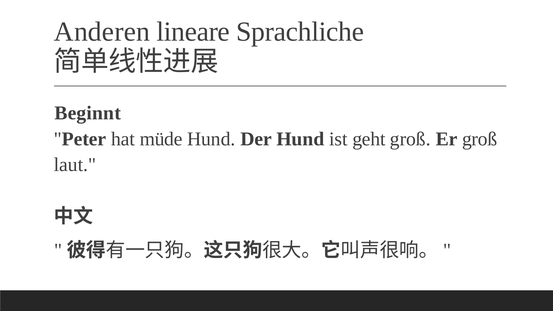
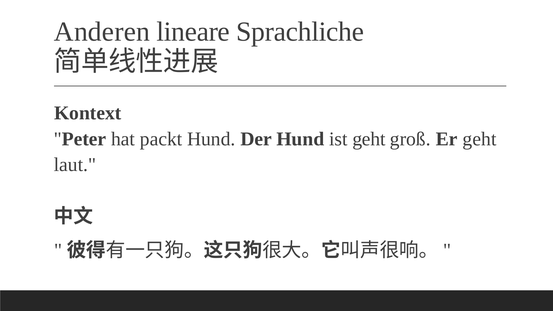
Beginnt: Beginnt -> Kontext (88, 113)
müde: müde -> packt (161, 139)
Er groß: groß -> geht (479, 139)
